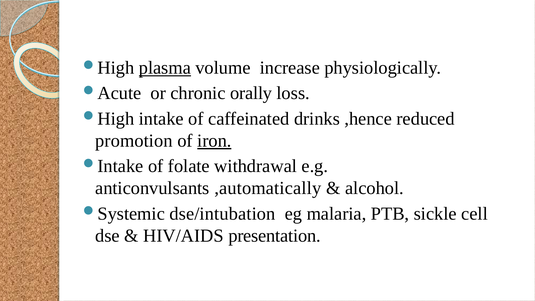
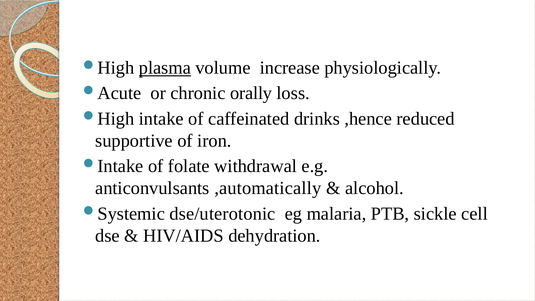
promotion: promotion -> supportive (134, 141)
iron underline: present -> none (214, 141)
dse/intubation: dse/intubation -> dse/uterotonic (222, 214)
presentation: presentation -> dehydration (274, 236)
